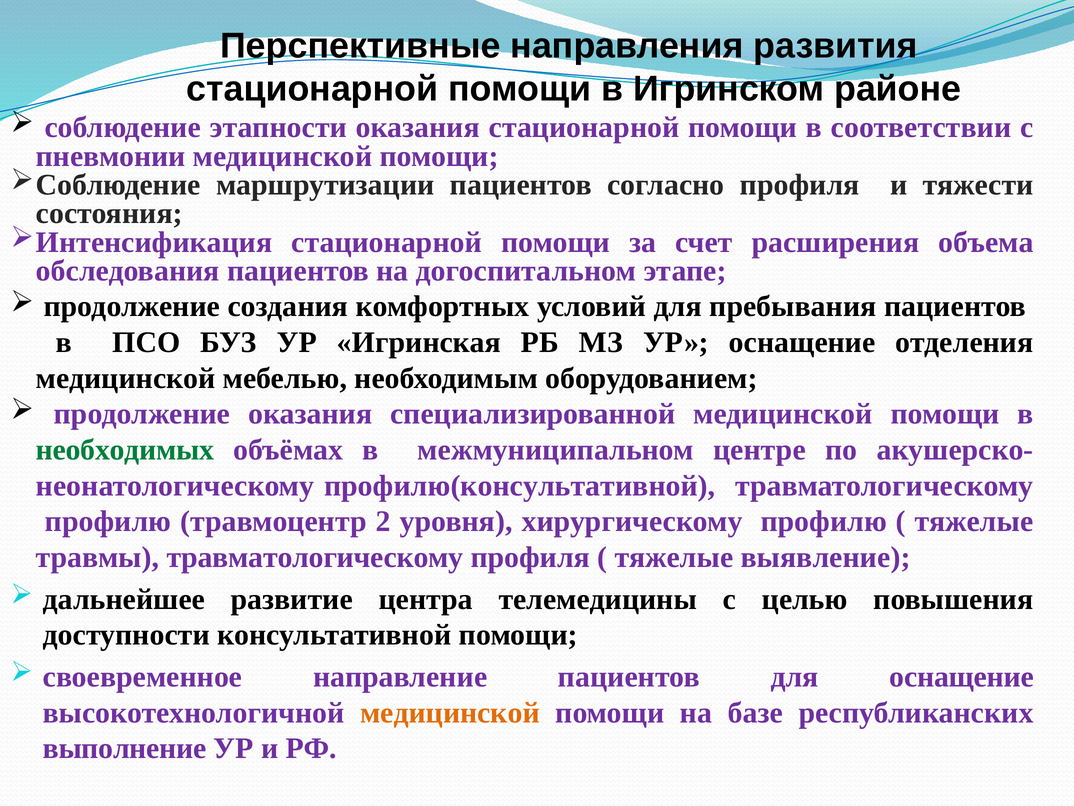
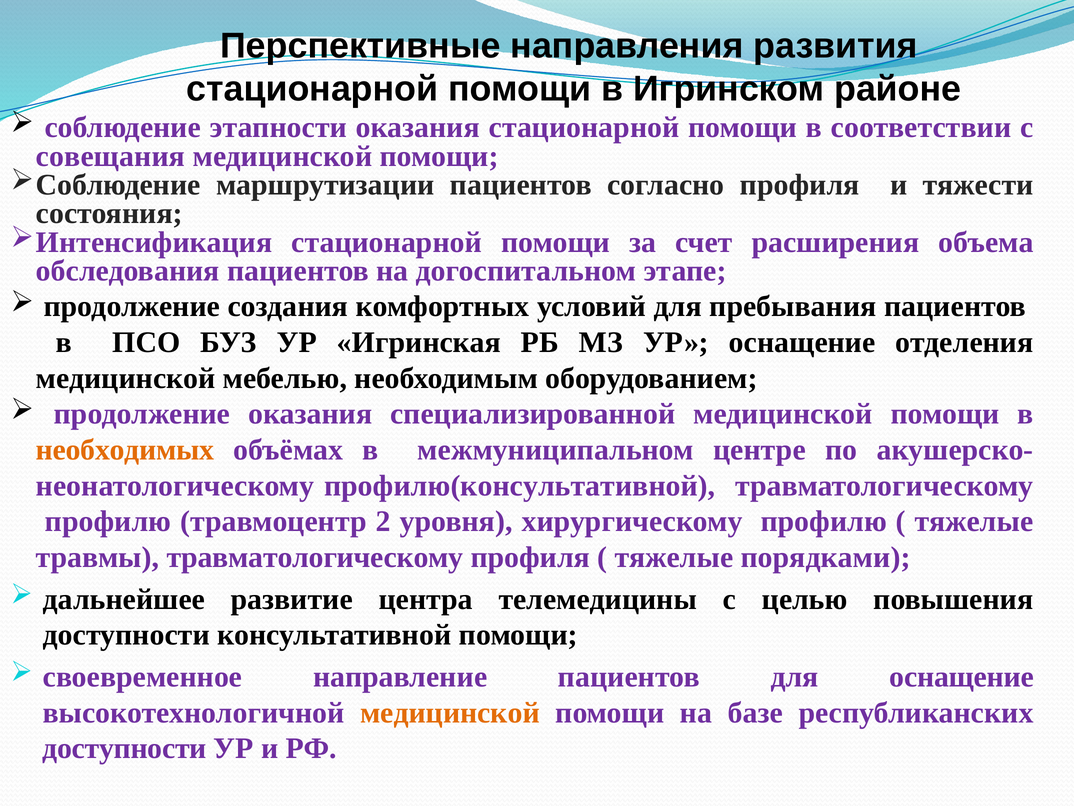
пневмонии: пневмонии -> совещания (111, 156)
необходимых colour: green -> orange (125, 450)
выявление: выявление -> порядками (826, 557)
выполнение: выполнение -> доступности (124, 748)
